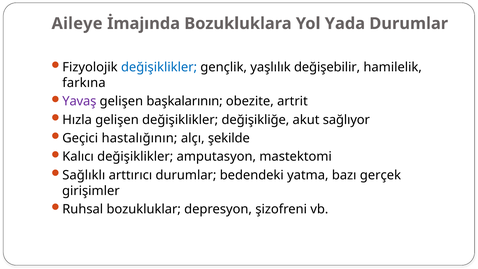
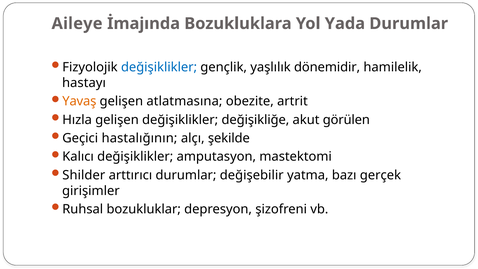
değişebilir: değişebilir -> dönemidir (327, 67)
farkına: farkına -> hastayı (84, 83)
Yavaş colour: purple -> orange (79, 101)
başkalarının: başkalarının -> atlatmasına (184, 101)
sağlıyor: sağlıyor -> görülen (346, 120)
Sağlıklı: Sağlıklı -> Shilder (84, 175)
bedendeki: bedendeki -> değişebilir (252, 175)
